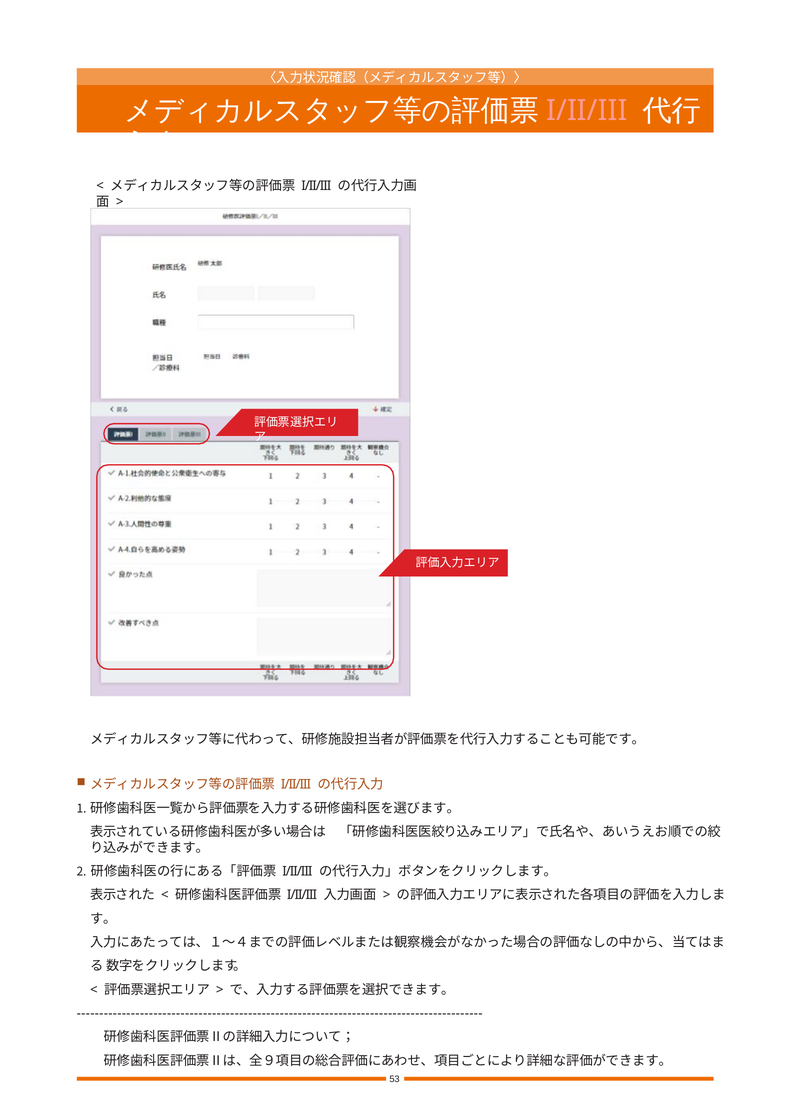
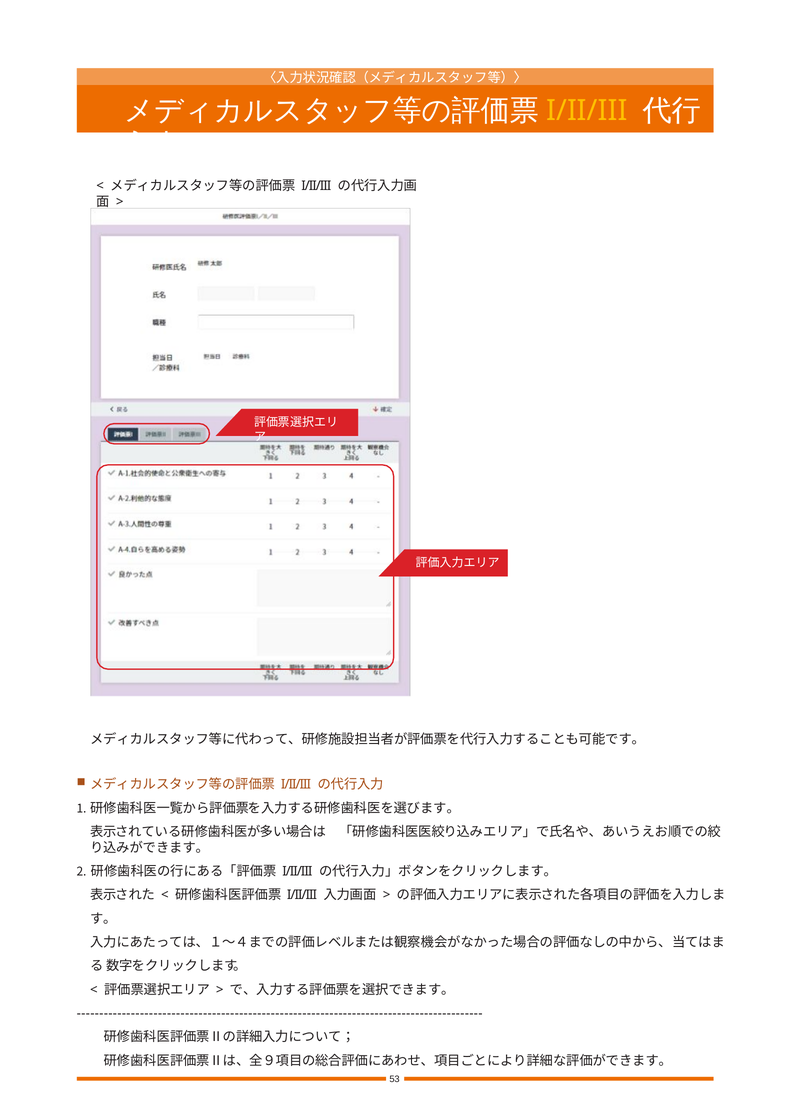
I/II/III colour: pink -> yellow (587, 111)
